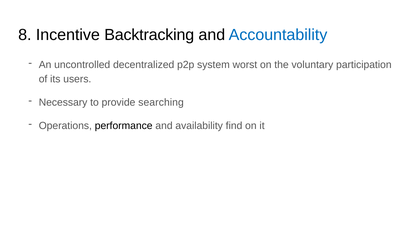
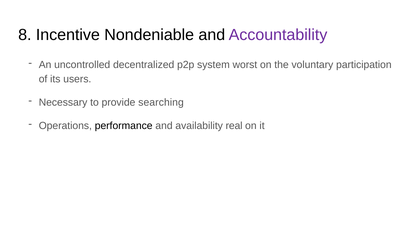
Backtracking: Backtracking -> Nondeniable (149, 35)
Accountability colour: blue -> purple (278, 35)
find: find -> real (234, 126)
